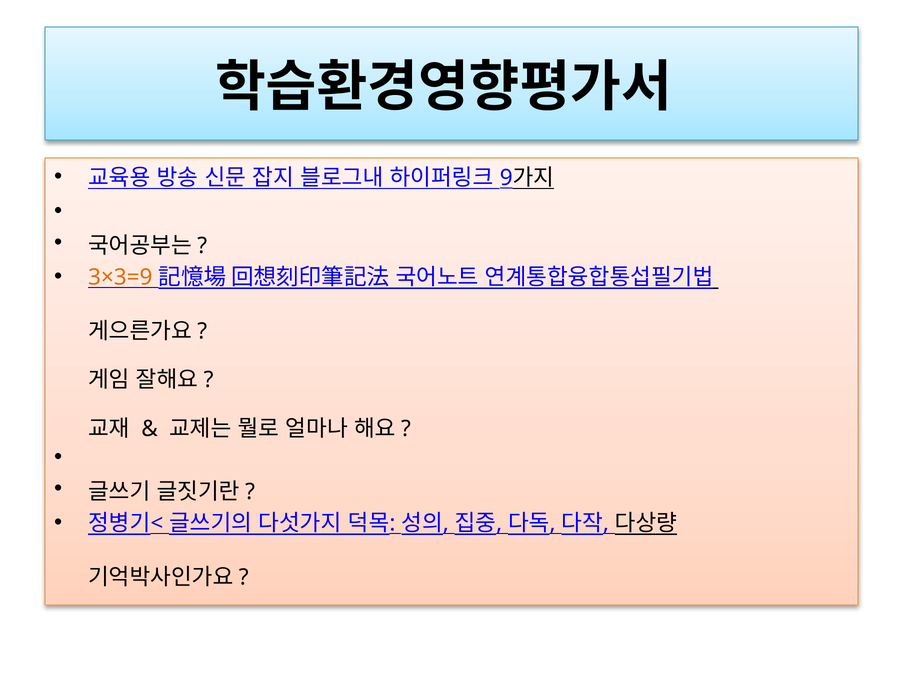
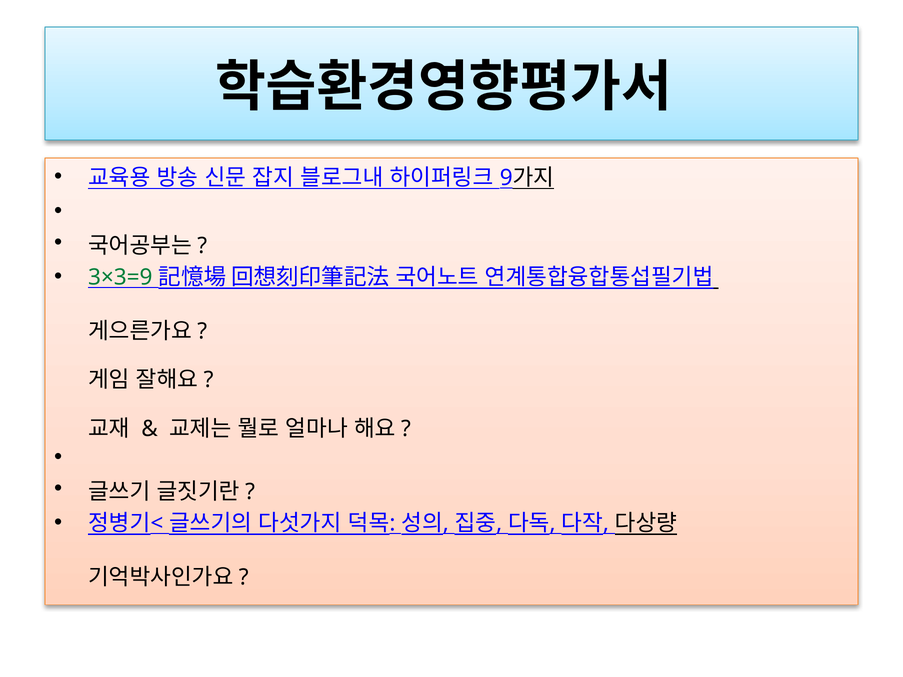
3×3=9 colour: orange -> green (120, 277)
